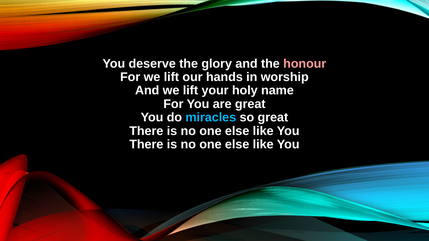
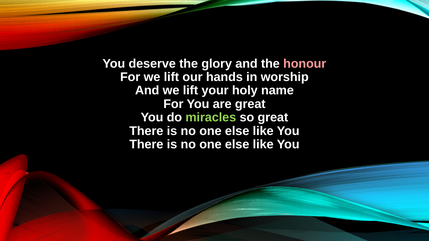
miracles colour: light blue -> light green (211, 118)
